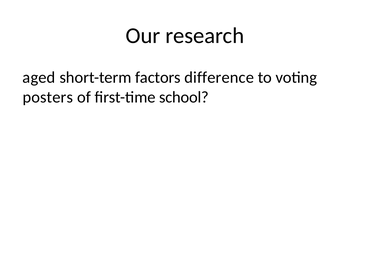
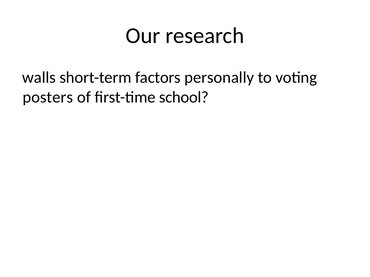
aged: aged -> walls (39, 78)
difference: difference -> personally (219, 78)
